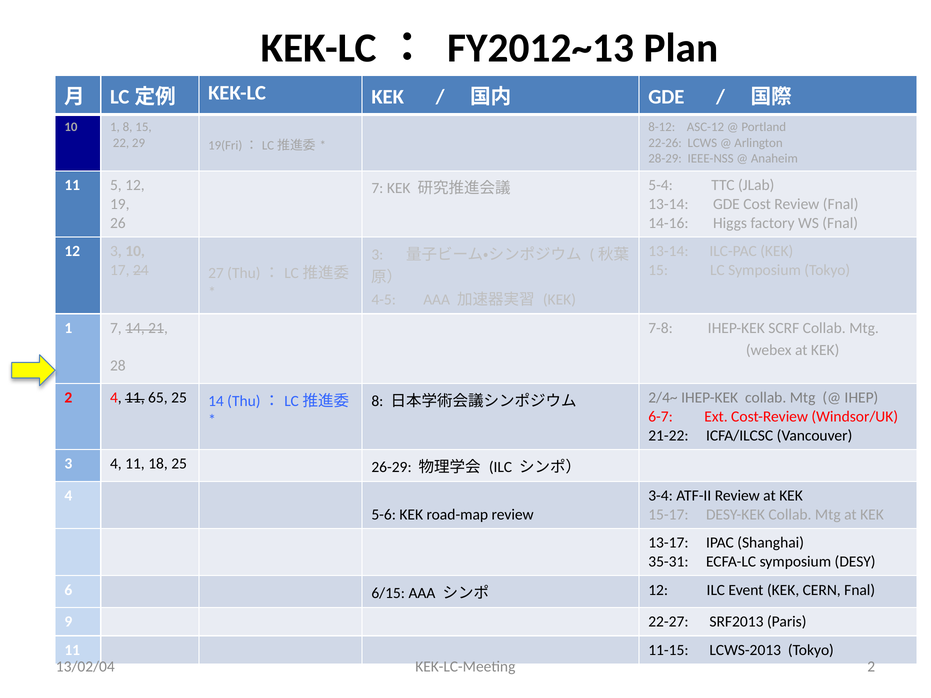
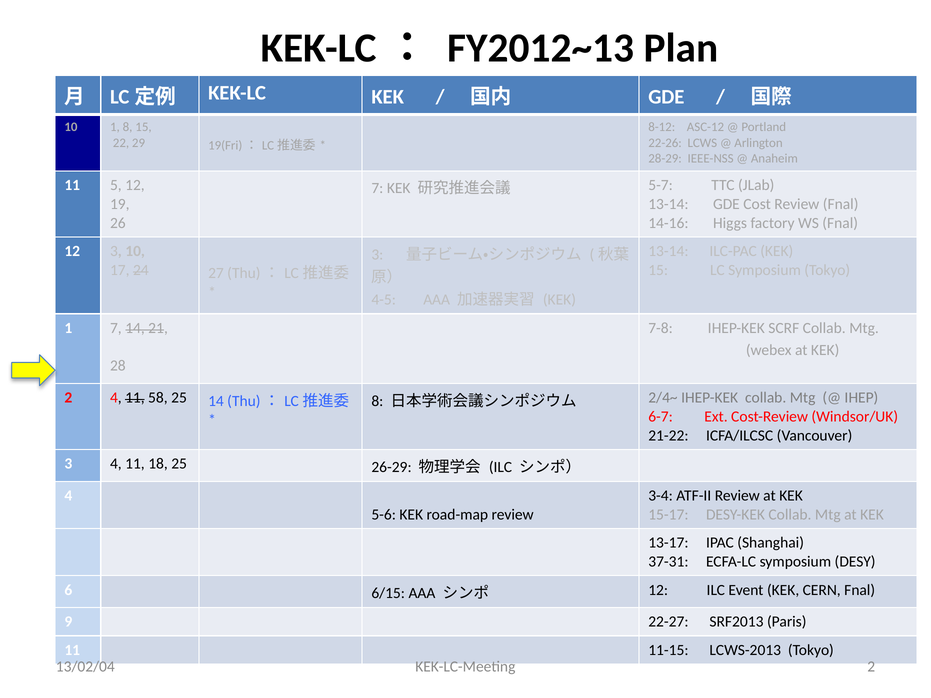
5-4: 5-4 -> 5-7 (661, 185)
65: 65 -> 58 (158, 398)
35-31: 35-31 -> 37-31 (668, 562)
